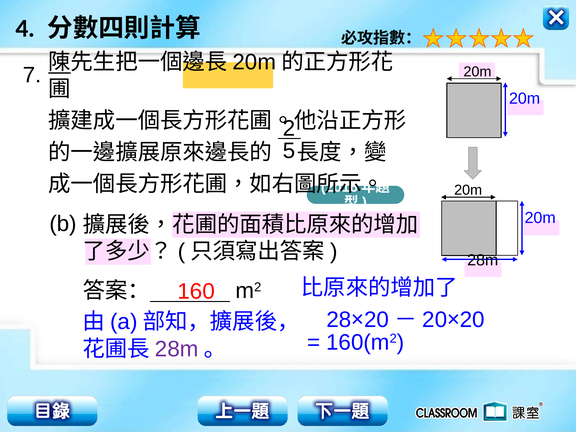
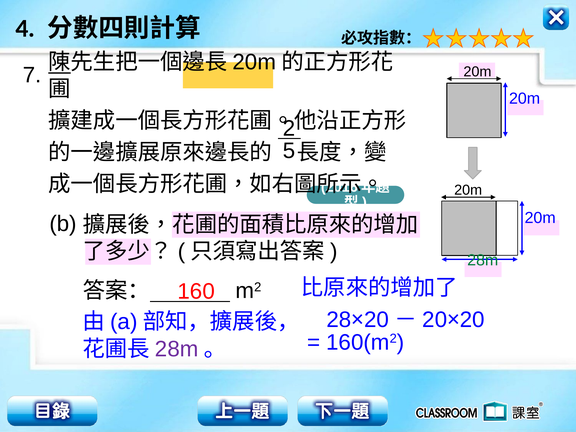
28m colour: black -> green (483, 260)
